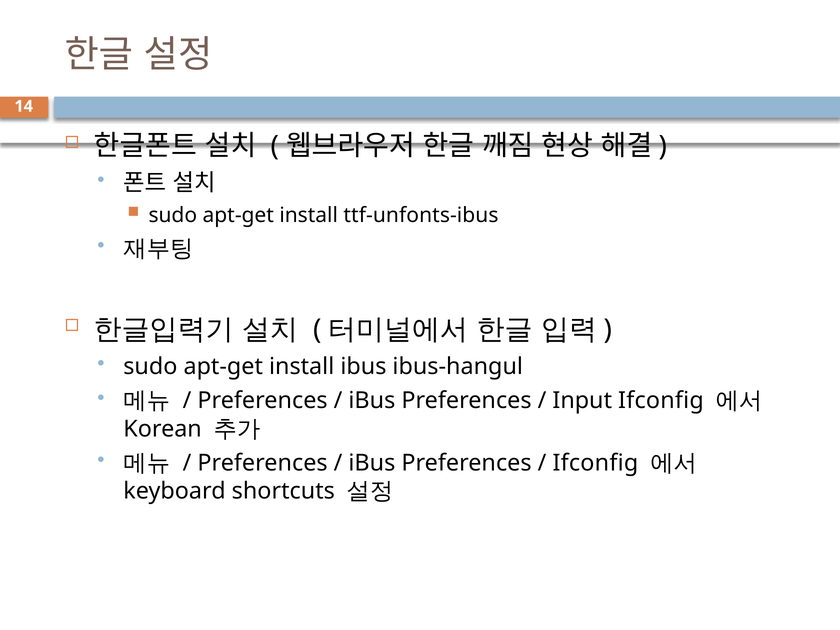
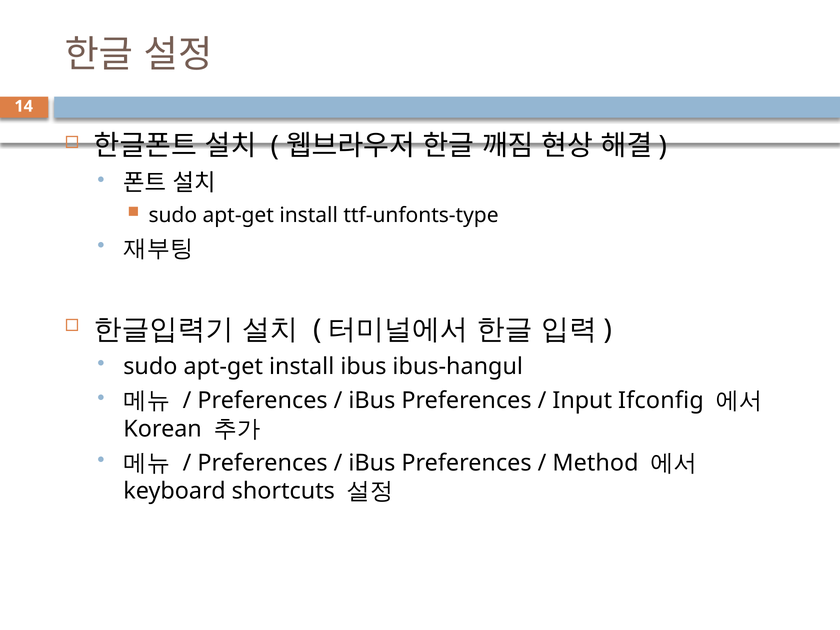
ttf-unfonts-ibus: ttf-unfonts-ibus -> ttf-unfonts-type (421, 215)
Ifconfig: Ifconfig -> Method (595, 463)
